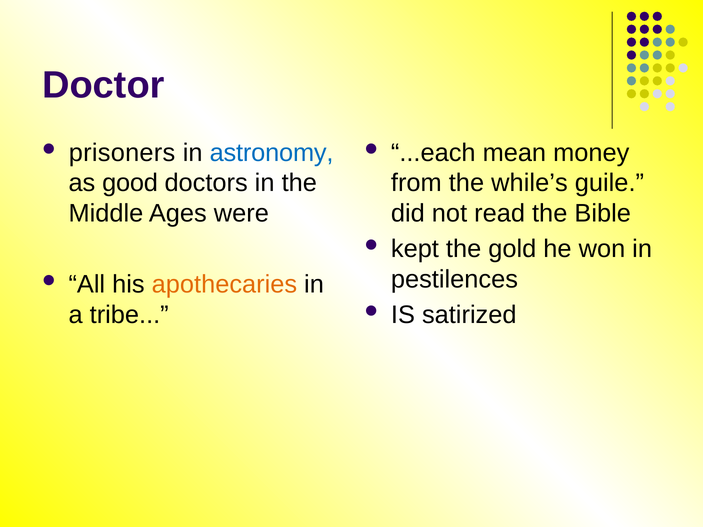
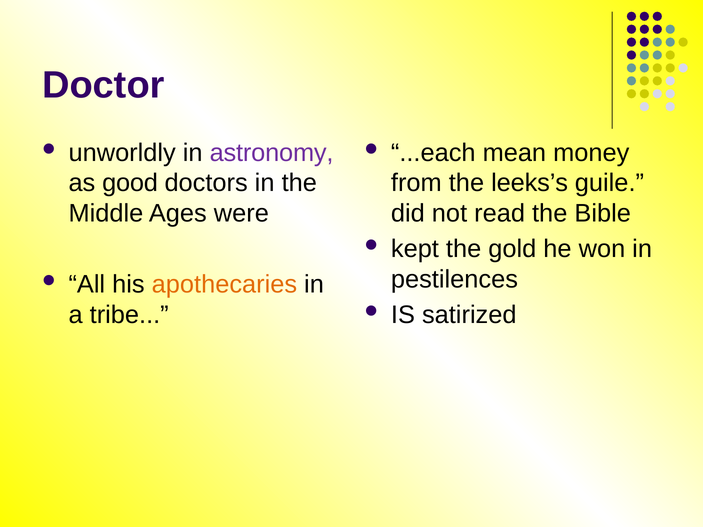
prisoners: prisoners -> unworldly (122, 153)
astronomy colour: blue -> purple (272, 153)
while’s: while’s -> leeks’s (530, 183)
